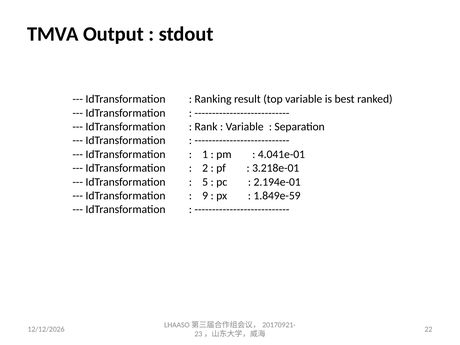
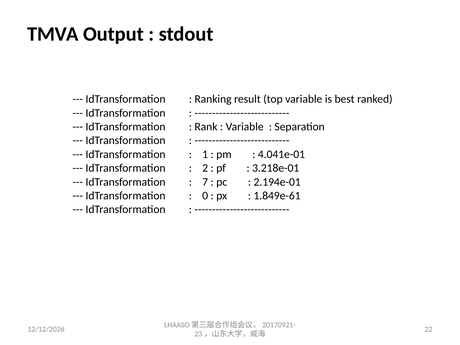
5: 5 -> 7 (205, 182)
9: 9 -> 0 (205, 196)
1.849e-59: 1.849e-59 -> 1.849e-61 (277, 196)
